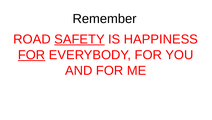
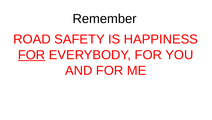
SAFETY underline: present -> none (79, 39)
